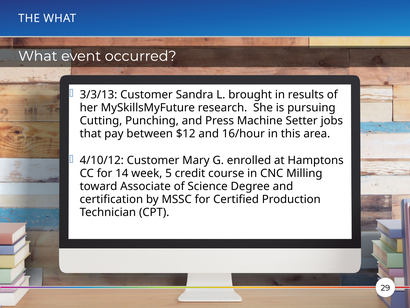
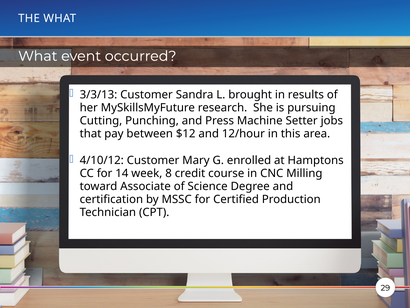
16/hour: 16/hour -> 12/hour (243, 134)
5: 5 -> 8 (169, 173)
